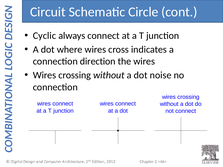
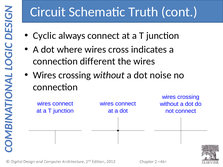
Circle: Circle -> Truth (143, 12)
direction: direction -> different (98, 61)
